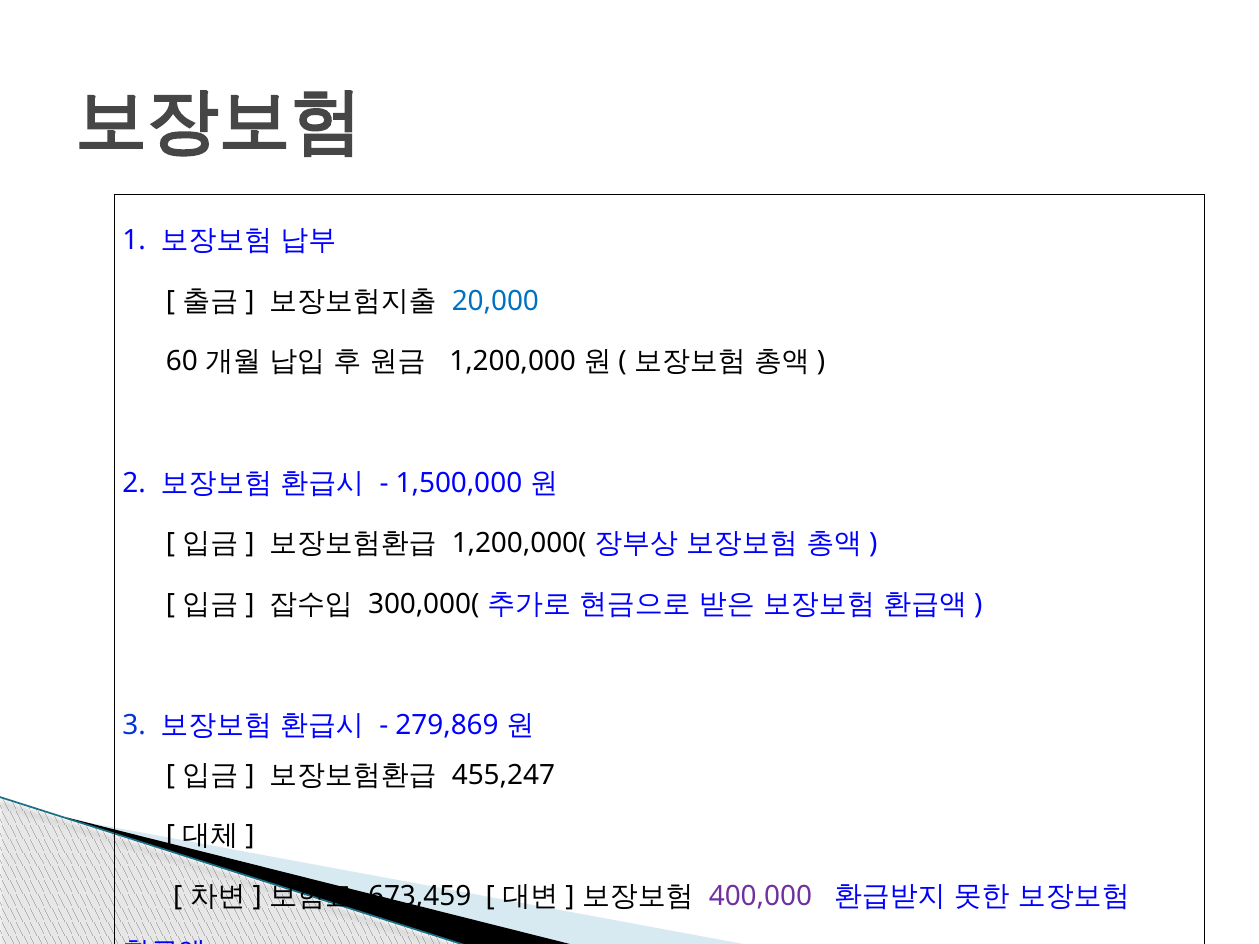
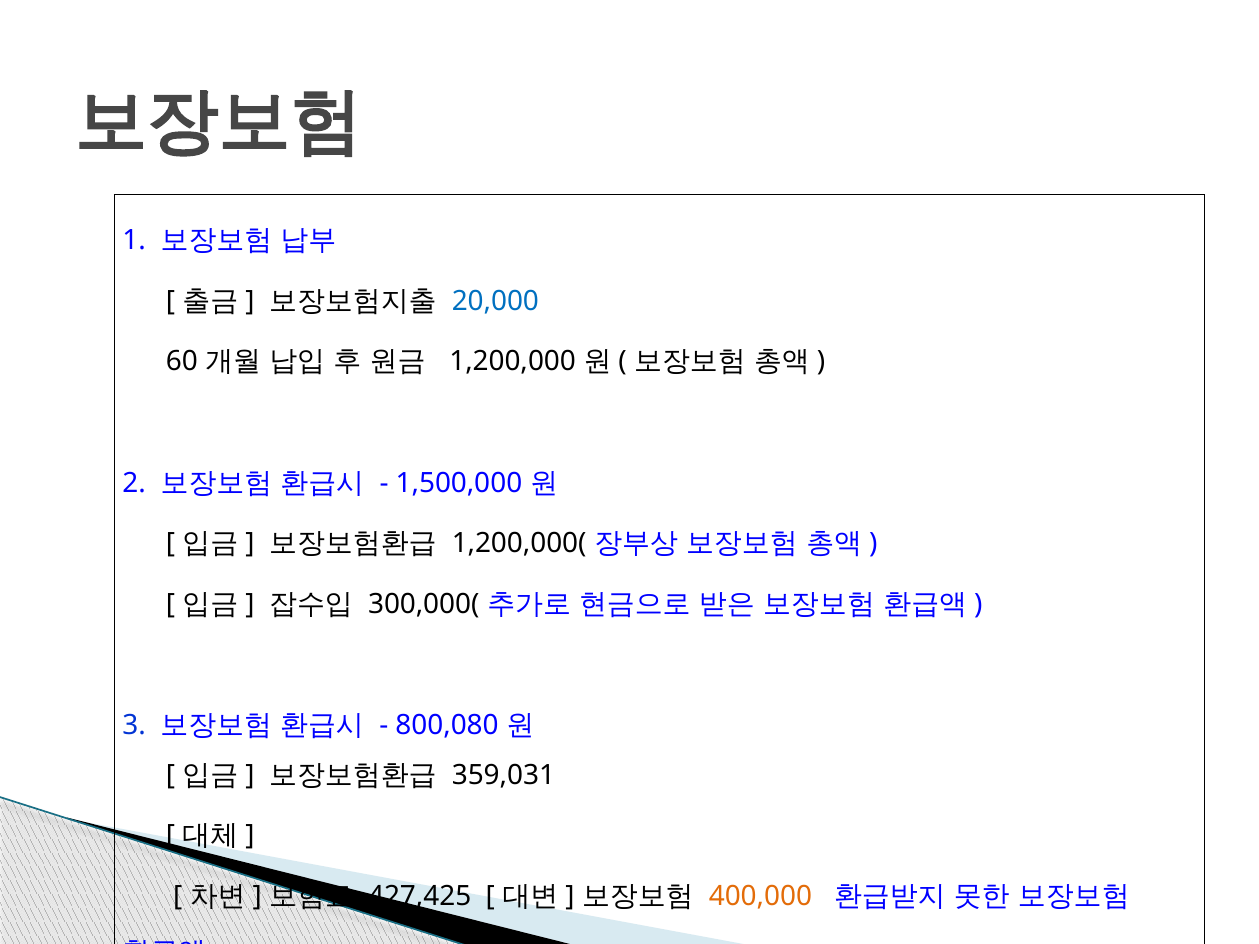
279,869: 279,869 -> 800,080 (447, 726)
455,247: 455,247 -> 359,031 (503, 775)
673,459: 673,459 -> 427,425 (420, 897)
400,000 colour: purple -> orange (760, 897)
